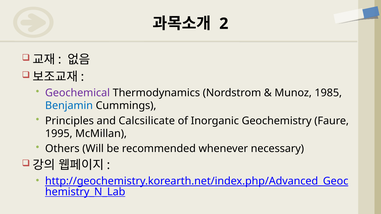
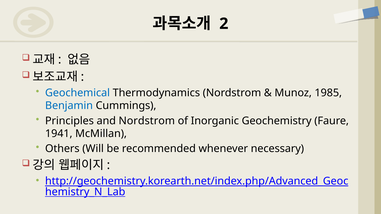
Geochemical colour: purple -> blue (78, 93)
and Calcsilicate: Calcsilicate -> Nordstrom (147, 121)
1995: 1995 -> 1941 (59, 134)
